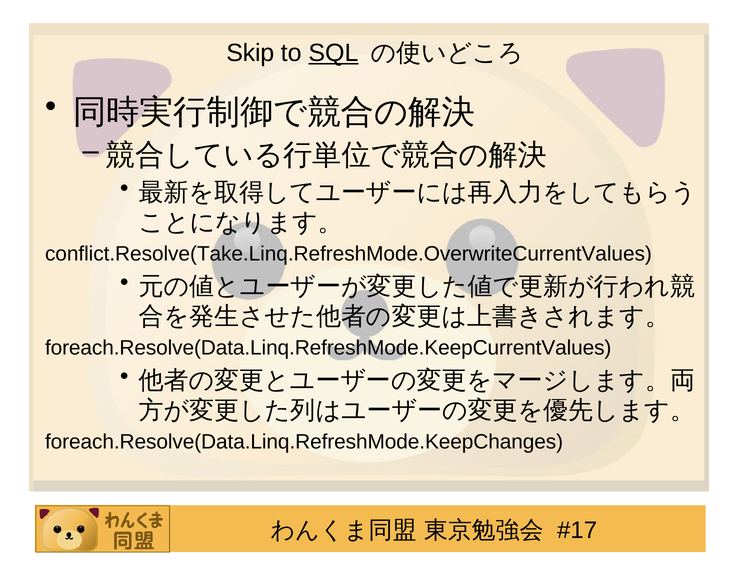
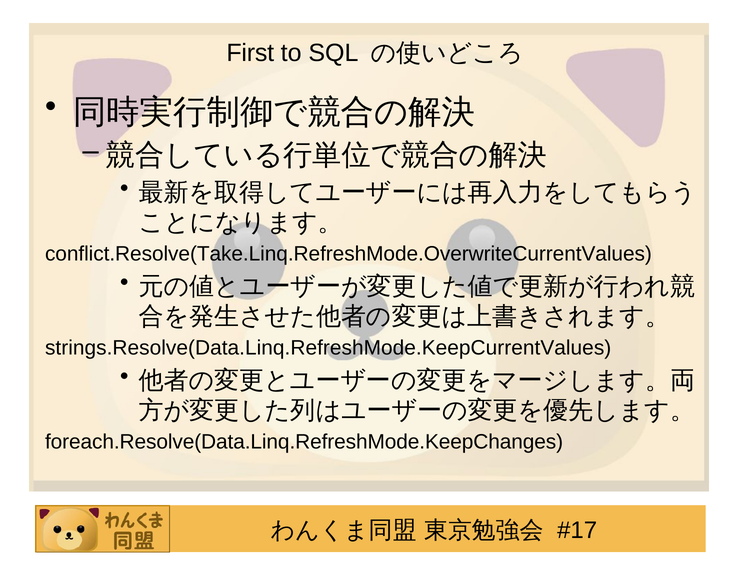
Skip: Skip -> First (250, 53)
SQL underline: present -> none (333, 53)
foreach.Resolve(Data.Linq.RefreshMode.KeepCurrentValues: foreach.Resolve(Data.Linq.RefreshMode.KeepCurrentValues -> strings.Resolve(Data.Linq.RefreshMode.KeepCurrentValues (328, 348)
